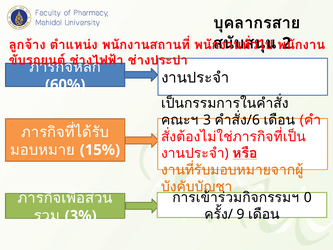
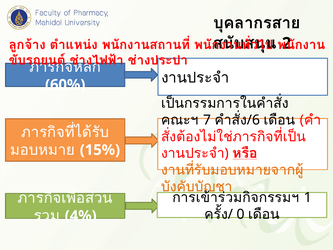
3: 3 -> 7 (207, 120)
0: 0 -> 1 (308, 197)
9: 9 -> 0 (241, 214)
3%: 3% -> 4% (81, 216)
